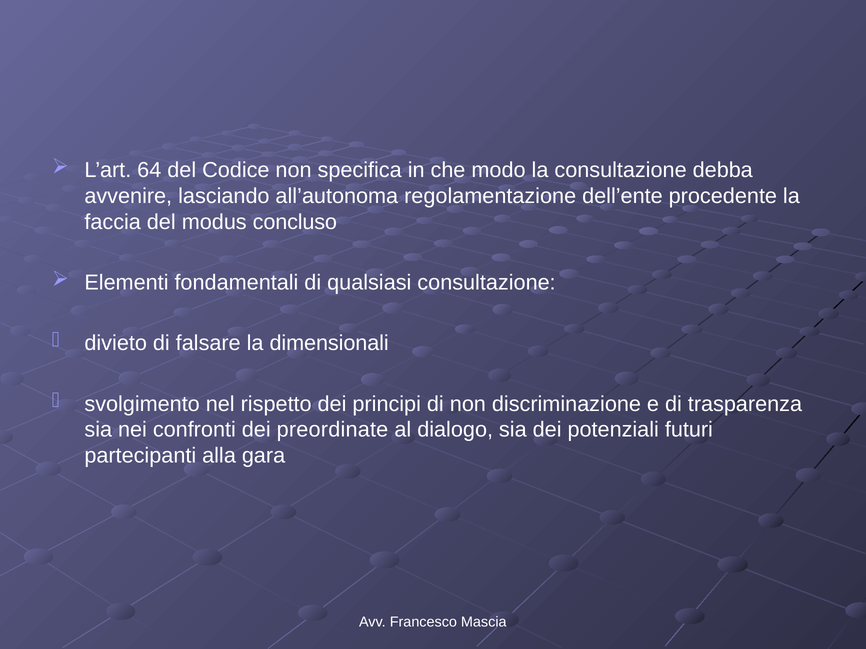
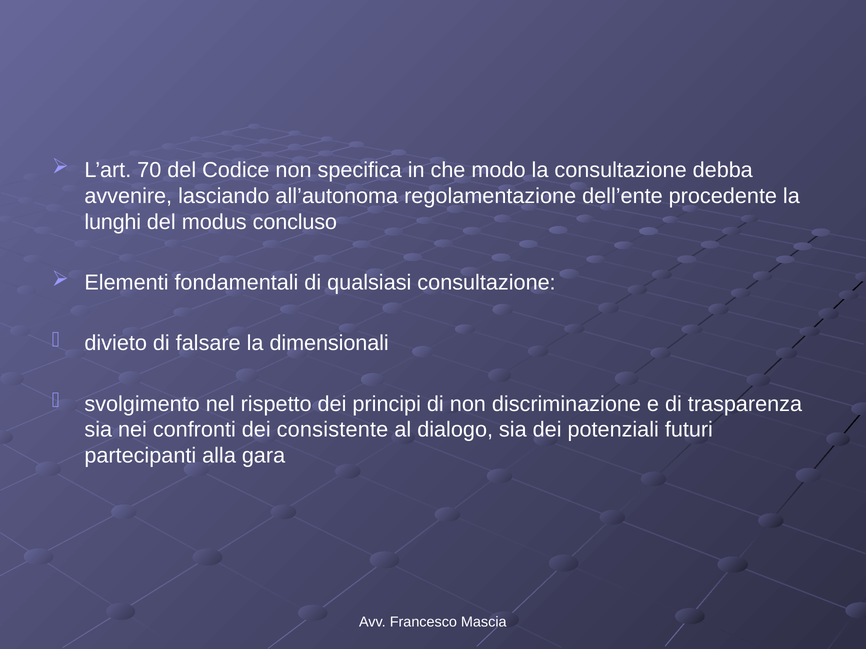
64: 64 -> 70 (149, 170)
faccia: faccia -> lunghi (113, 222)
preordinate: preordinate -> consistente (332, 430)
